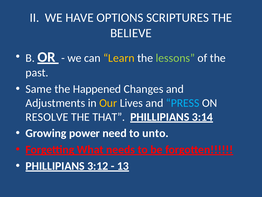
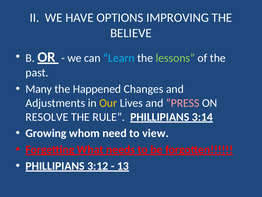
SCRIPTURES: SCRIPTURES -> IMPROVING (178, 18)
Learn colour: yellow -> light blue (119, 58)
Same: Same -> Many (39, 89)
PRESS colour: light blue -> pink (183, 103)
THAT: THAT -> RULE (109, 117)
power: power -> whom (84, 133)
unto: unto -> view (156, 133)
